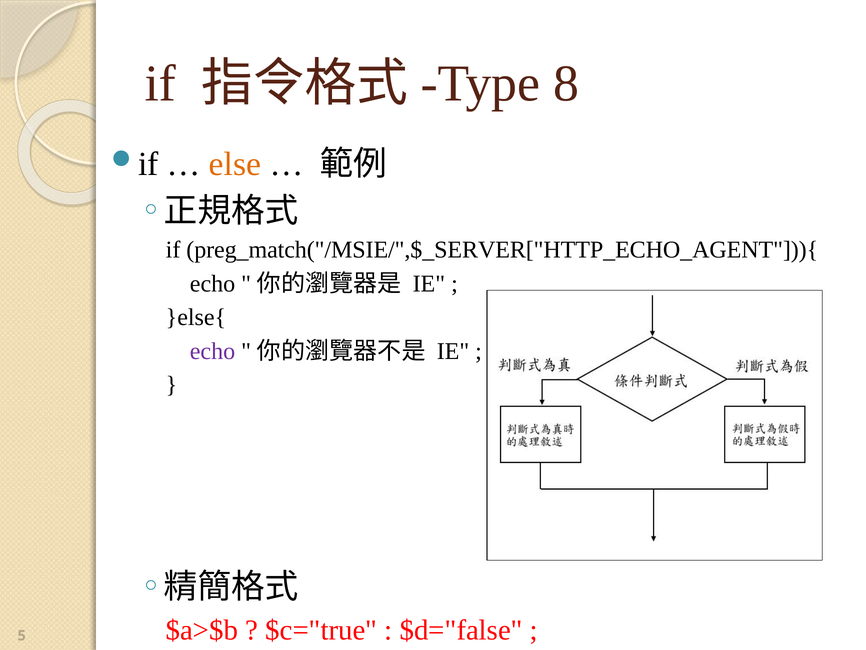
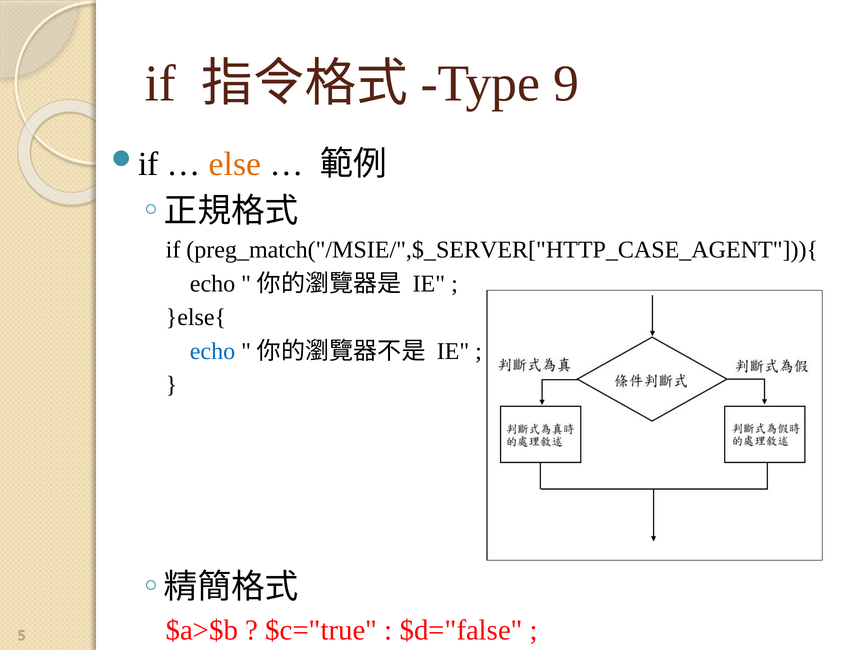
8: 8 -> 9 (566, 84)
preg_match("/MSIE/",$_SERVER["HTTP_ECHO_AGENT"])){: preg_match("/MSIE/",$_SERVER["HTTP_ECHO_AGENT"])){ -> preg_match("/MSIE/",$_SERVER["HTTP_CASE_AGENT"])){ (502, 250)
echo colour: purple -> blue (213, 351)
